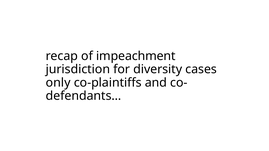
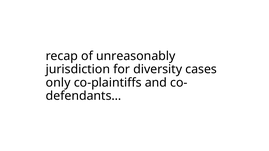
impeachment: impeachment -> unreasonably (136, 56)
